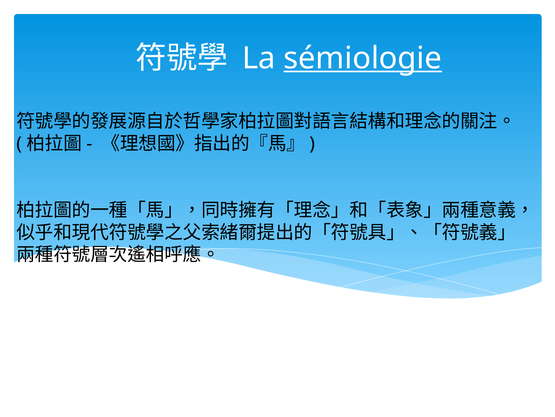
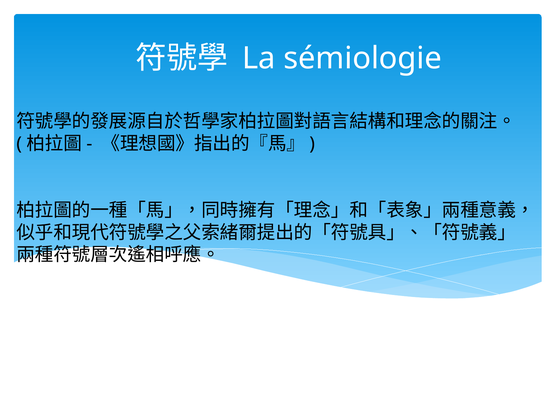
sémiologie underline: present -> none (363, 58)
